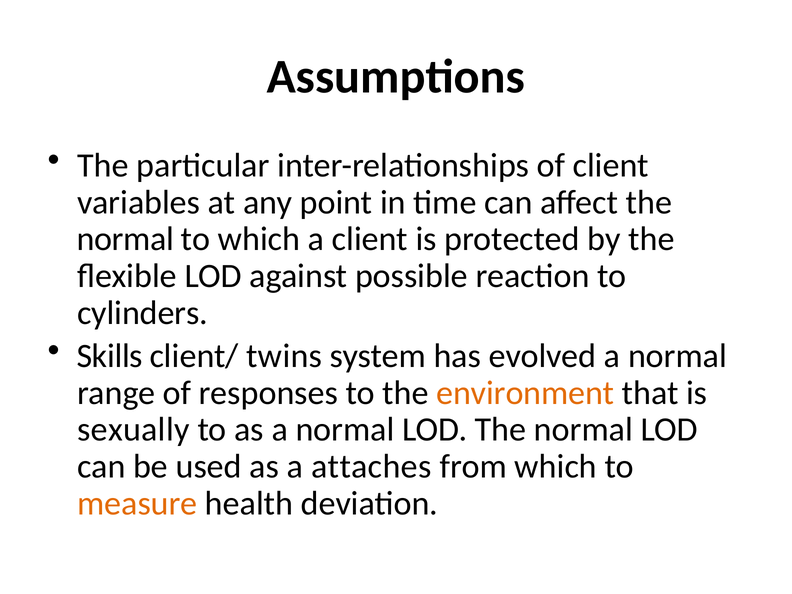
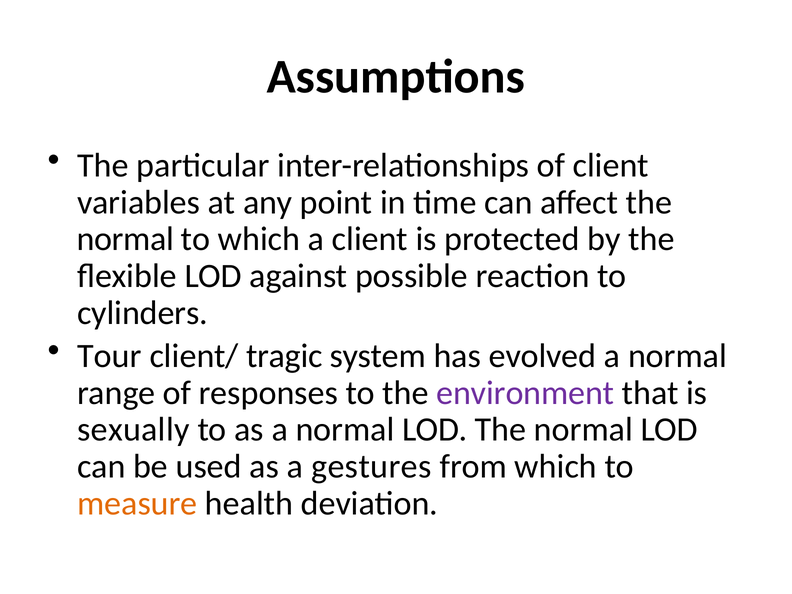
Skills: Skills -> Tour (110, 356)
twins: twins -> tragic (284, 356)
environment colour: orange -> purple (525, 393)
attaches: attaches -> gestures (371, 467)
